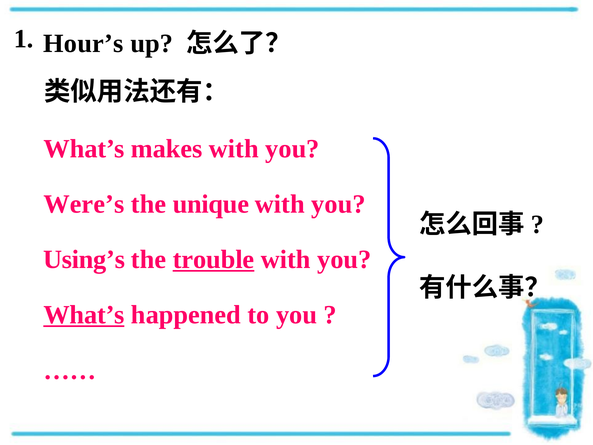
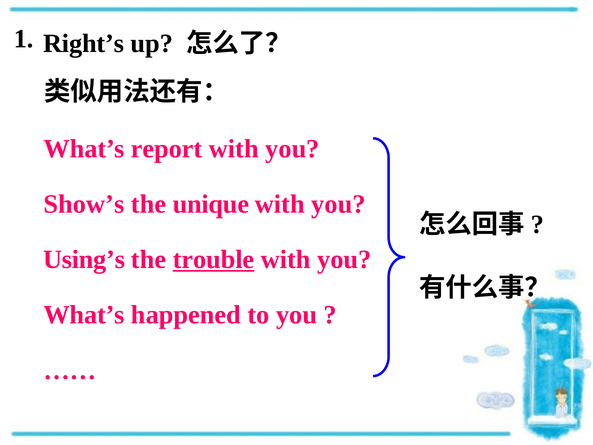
Hour’s: Hour’s -> Right’s (84, 43)
makes: makes -> report (167, 149)
Were’s: Were’s -> Show’s (84, 204)
What’s underline: present -> none (84, 315)
